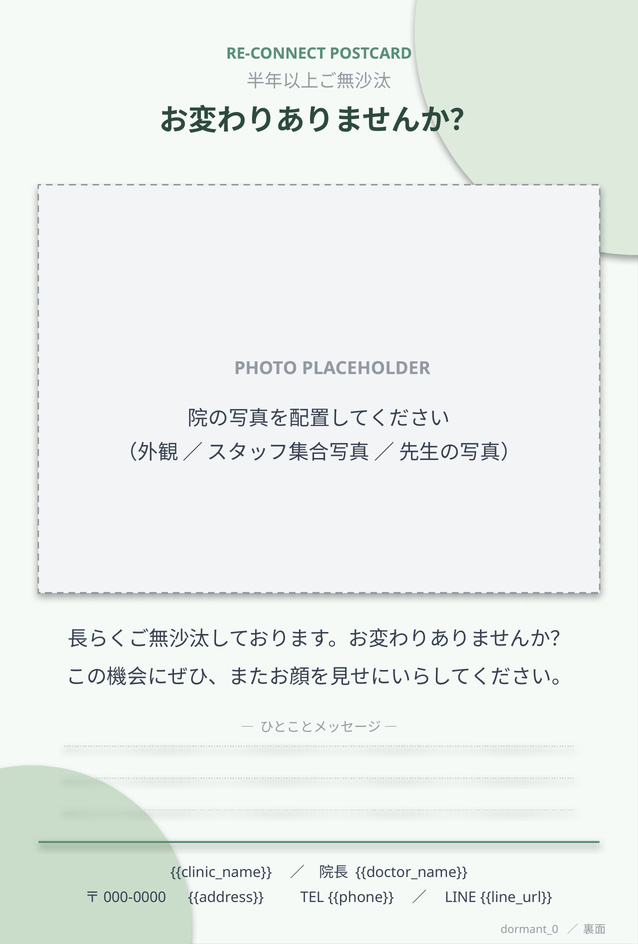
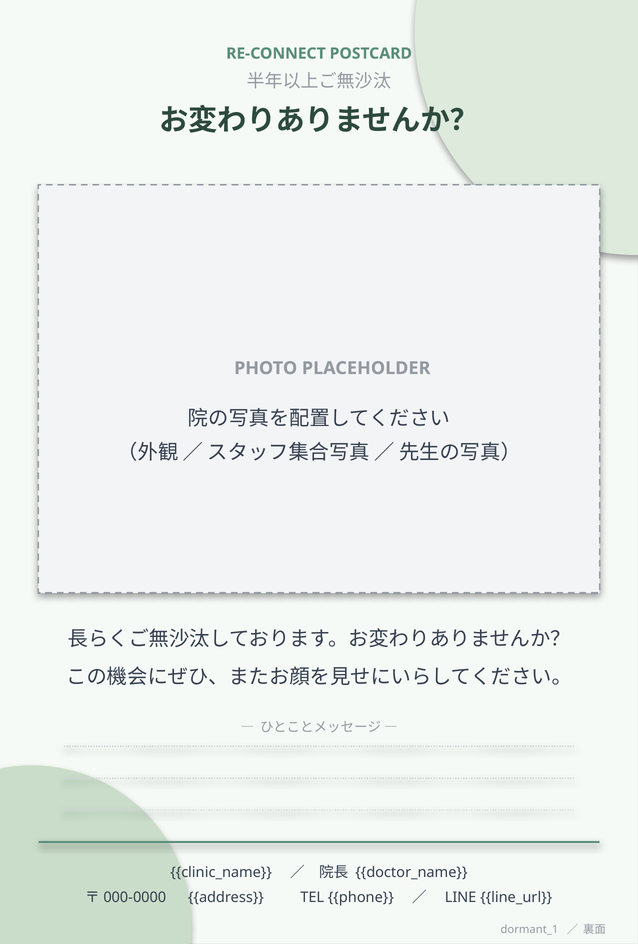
dormant_0: dormant_0 -> dormant_1 (529, 930)
